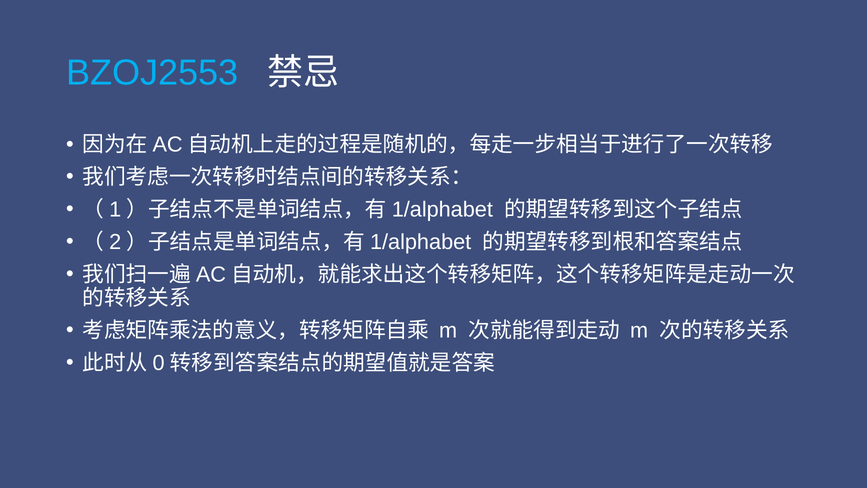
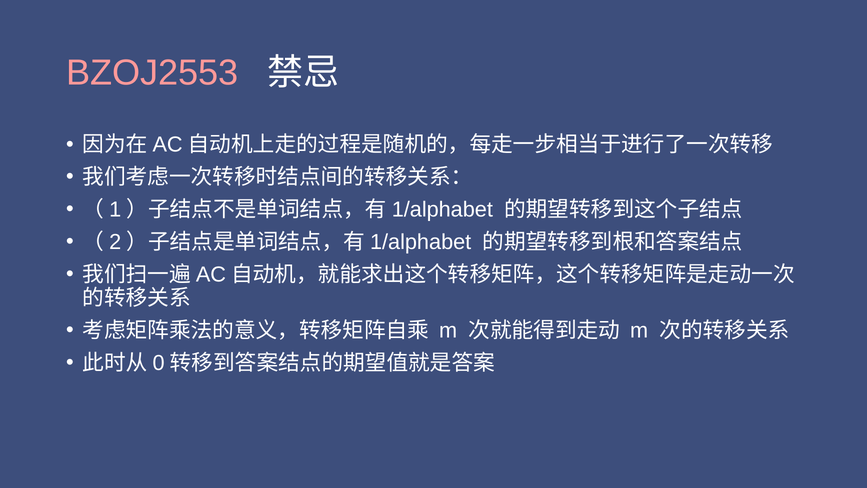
BZOJ2553 colour: light blue -> pink (152, 73)
